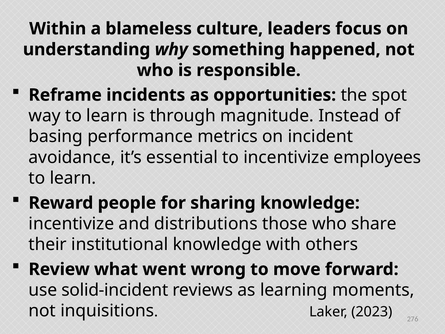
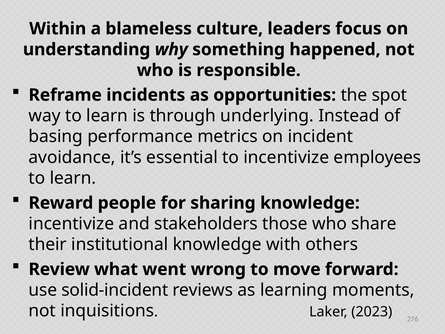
magnitude: magnitude -> underlying (267, 116)
distributions: distributions -> stakeholders (206, 224)
